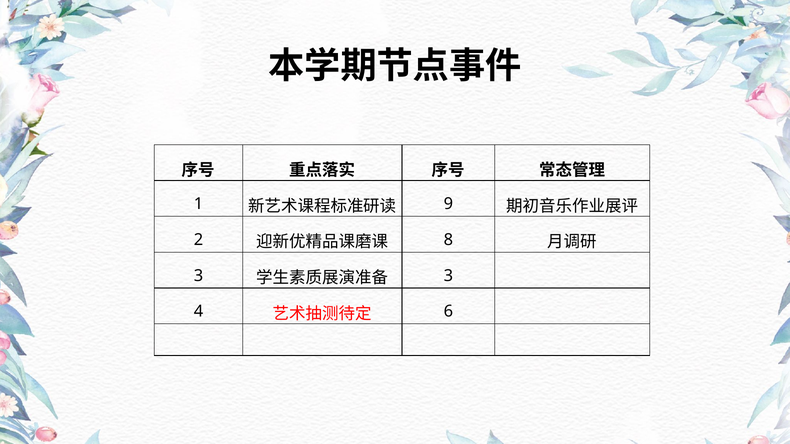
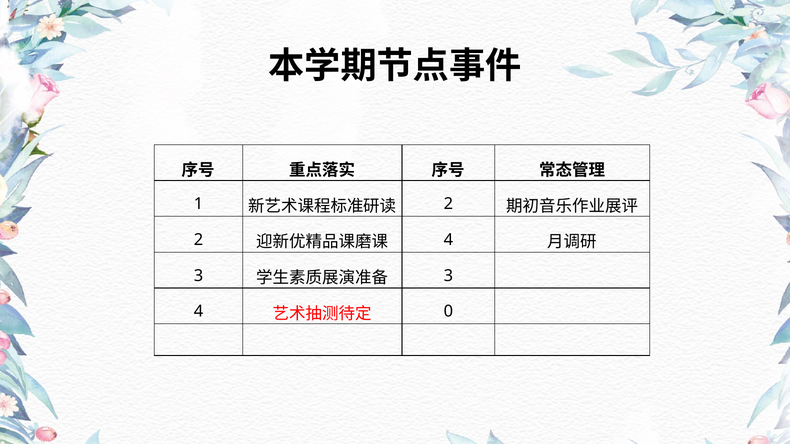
9: 9 -> 2 (448, 204)
8: 8 -> 4 (448, 240)
6: 6 -> 0 (448, 312)
